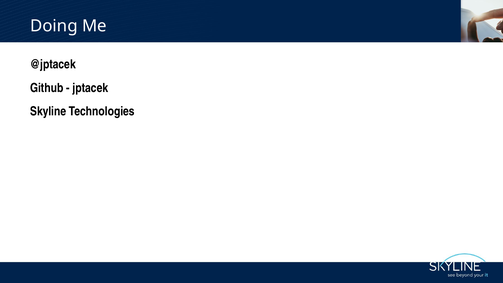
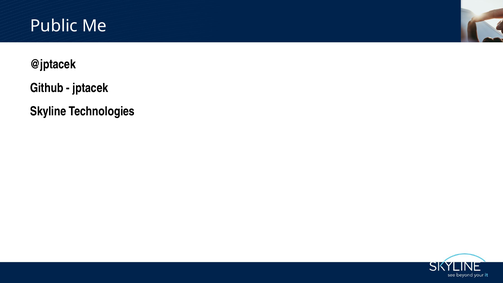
Doing: Doing -> Public (54, 26)
